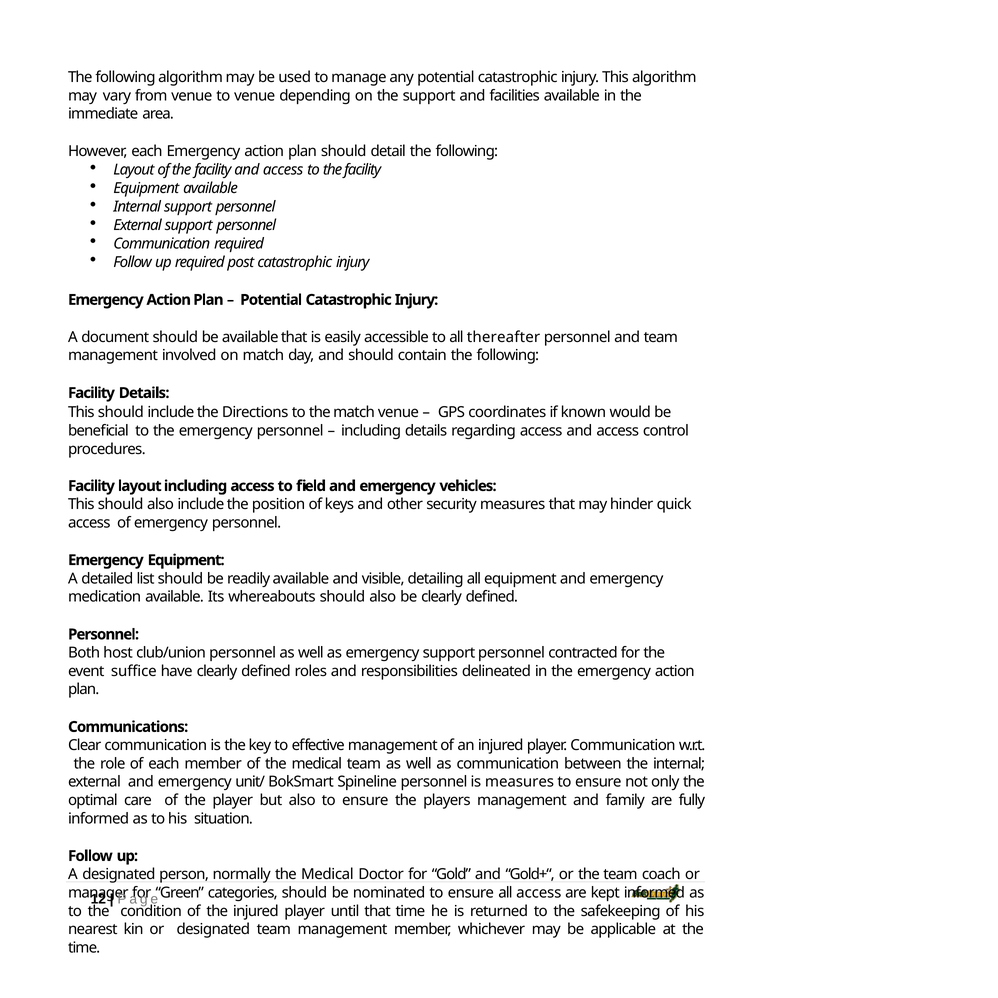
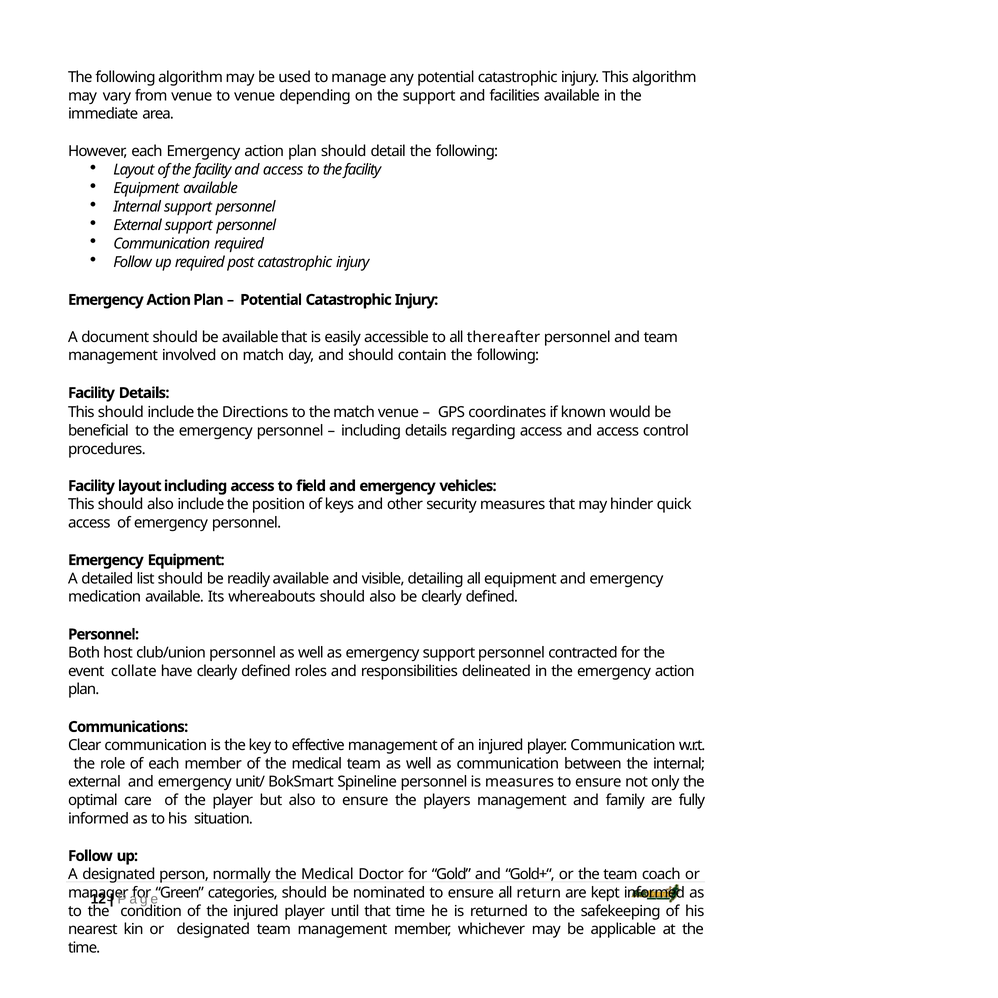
suffice: suffice -> collate (134, 671)
all access: access -> return (539, 893)
